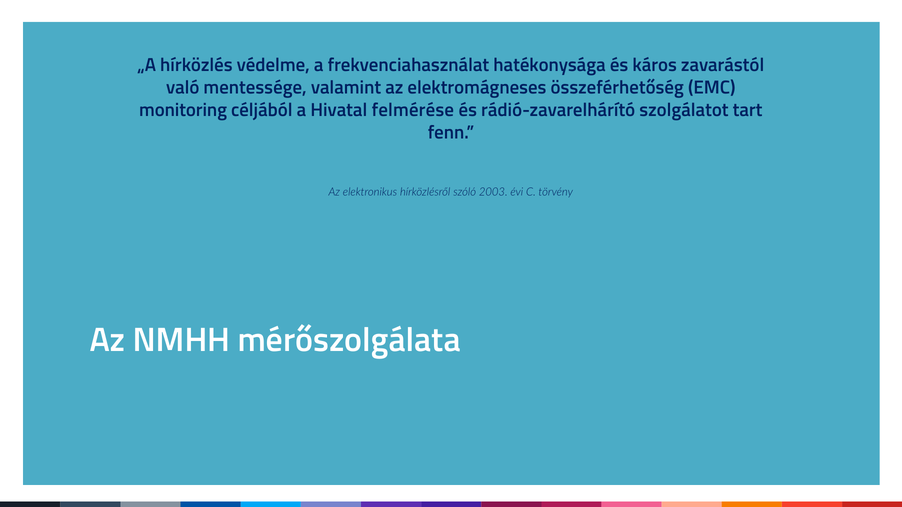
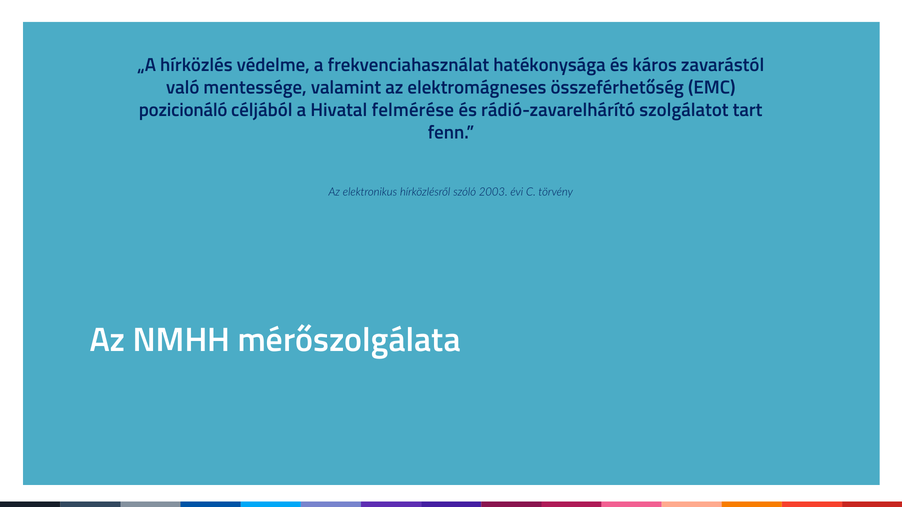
monitoring: monitoring -> pozicionáló (183, 110)
